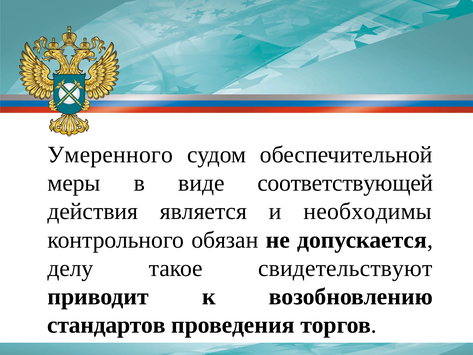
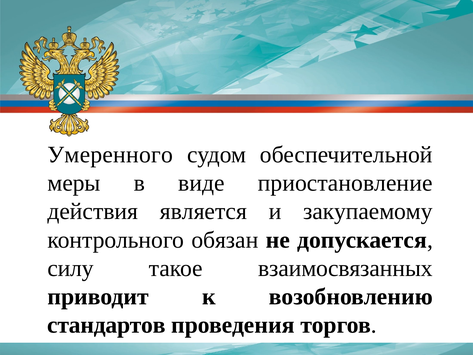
соответствующей: соответствующей -> приостановление (345, 183)
необходимы: необходимы -> закупаемому (368, 211)
делу: делу -> силу (71, 268)
свидетельствуют: свидетельствуют -> взаимосвязанных (345, 268)
